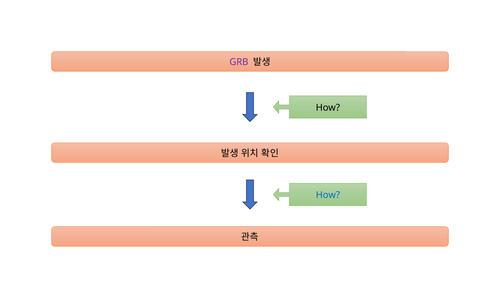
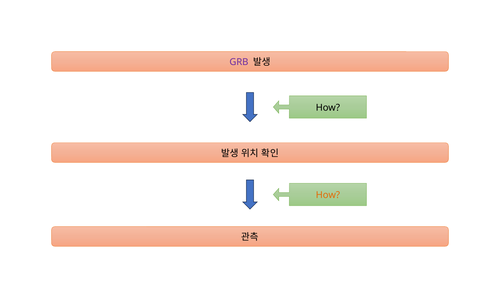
How colour: blue -> orange (328, 195)
